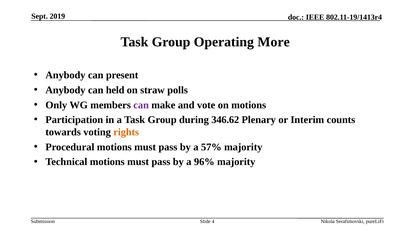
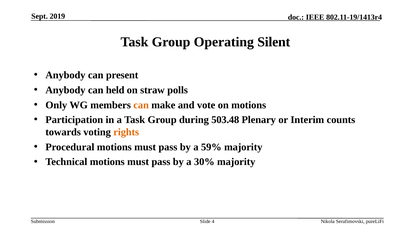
More: More -> Silent (274, 42)
can colour: purple -> orange (141, 105)
346.62: 346.62 -> 503.48 (225, 120)
57%: 57% -> 59% (211, 147)
96%: 96% -> 30% (204, 162)
